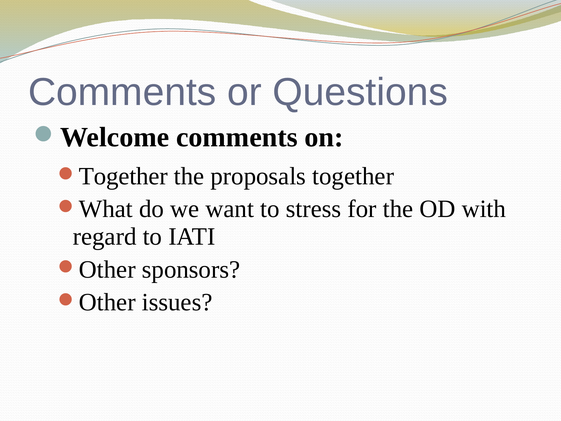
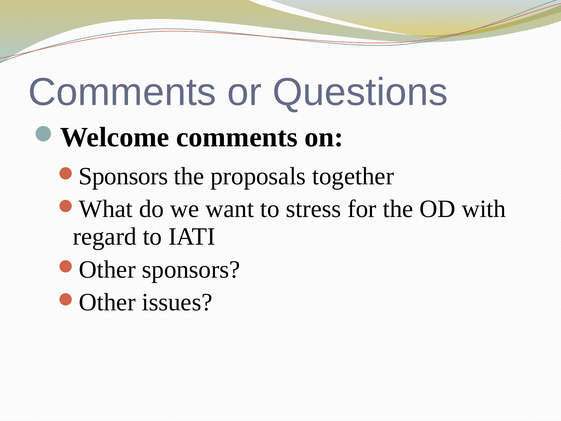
Together: Together -> Sponsors (123, 176)
